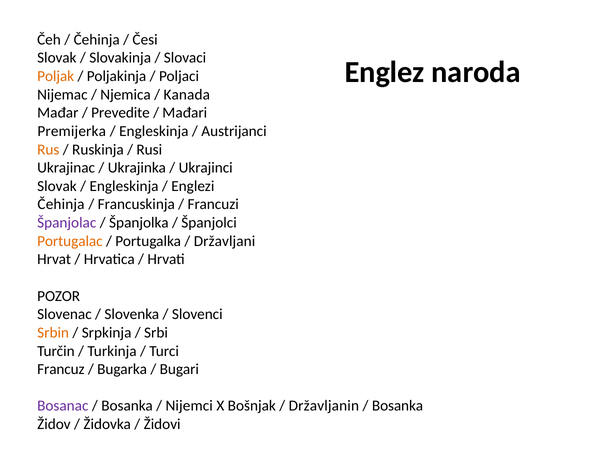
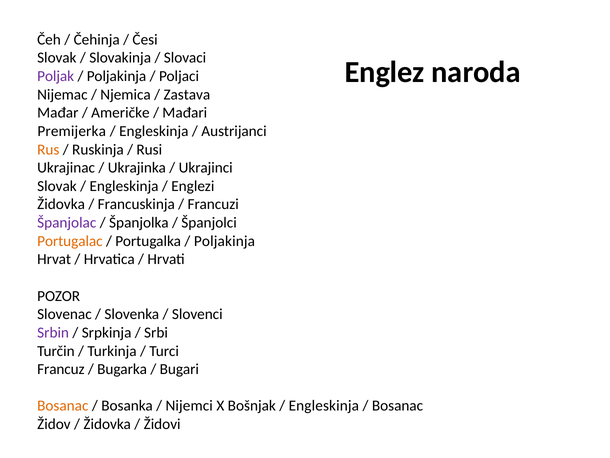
Poljak colour: orange -> purple (56, 76)
Kanada: Kanada -> Zastava (187, 94)
Prevedite: Prevedite -> Američke (120, 113)
Čehinja: Čehinja -> Židovka (61, 204)
Državljani: Državljani -> Poljakinja (224, 241)
Srbin colour: orange -> purple (53, 332)
Bosanac colour: purple -> orange (63, 406)
Državljanin: Državljanin -> Engleskinja (324, 406)
Bosanka: Bosanka -> Bosanac (398, 406)
